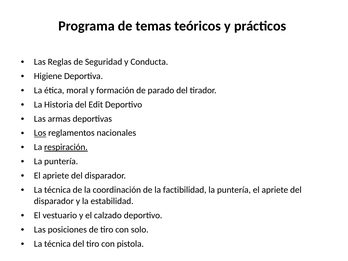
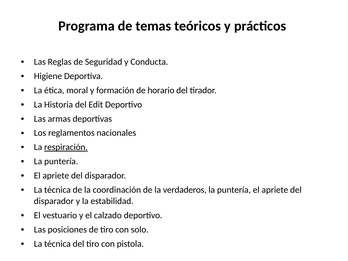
parado: parado -> horario (161, 90)
Los underline: present -> none (40, 133)
factibilidad: factibilidad -> verdaderos (185, 190)
